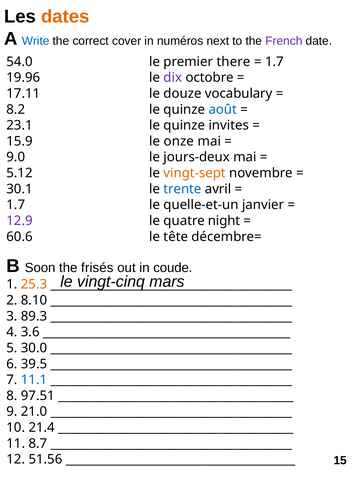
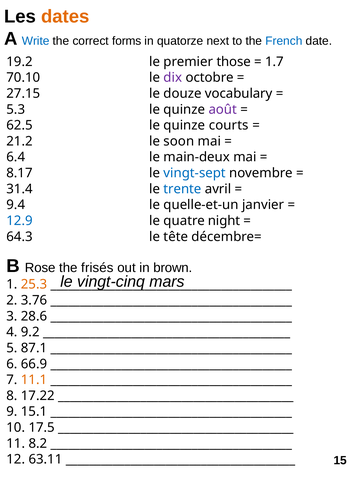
cover: cover -> forms (127, 41)
numéros: numéros -> quatorze (180, 41)
French colour: purple -> blue (284, 41)
54.0: 54.0 -> 19.2 (20, 62)
there: there -> those (234, 62)
19.96: 19.96 -> 70.10 (23, 77)
17.11: 17.11 -> 27.15 (23, 93)
8.2: 8.2 -> 5.3 (16, 109)
août colour: blue -> purple (223, 109)
23.1: 23.1 -> 62.5 (20, 125)
invites: invites -> courts (229, 125)
15.9: 15.9 -> 21.2 (20, 141)
onze: onze -> soon (179, 141)
9.0: 9.0 -> 6.4 (16, 157)
jours-deux: jours-deux -> main-deux (197, 157)
5.12: 5.12 -> 8.17 (20, 173)
vingt-sept colour: orange -> blue (195, 173)
30.1: 30.1 -> 31.4 (20, 189)
1.7: 1.7 -> 9.4 (16, 204)
12.9 colour: purple -> blue (20, 220)
60.6: 60.6 -> 64.3 (20, 236)
Soon: Soon -> Rose (40, 267)
coude: coude -> brown (173, 267)
8.10: 8.10 -> 3.76 (34, 300)
89.3: 89.3 -> 28.6 (34, 316)
3.6: 3.6 -> 9.2 (30, 331)
30.0: 30.0 -> 87.1 (34, 347)
39.5: 39.5 -> 66.9 (34, 363)
11.1 colour: blue -> orange (34, 379)
97.51: 97.51 -> 17.22 (38, 395)
21.0: 21.0 -> 15.1 (34, 411)
21.4: 21.4 -> 17.5 (42, 427)
8.7: 8.7 -> 8.2 (38, 442)
51.56: 51.56 -> 63.11 (45, 458)
